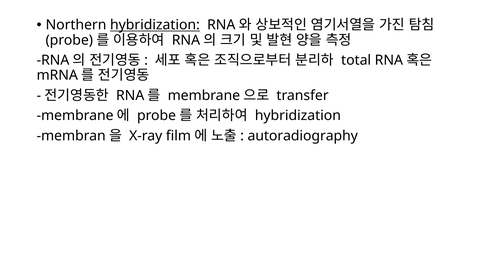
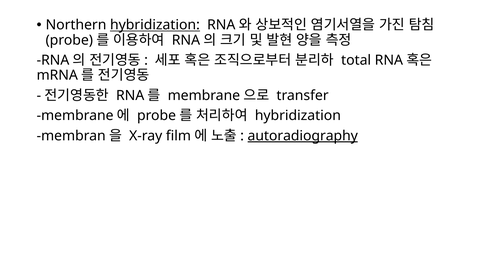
autoradiography underline: none -> present (303, 136)
